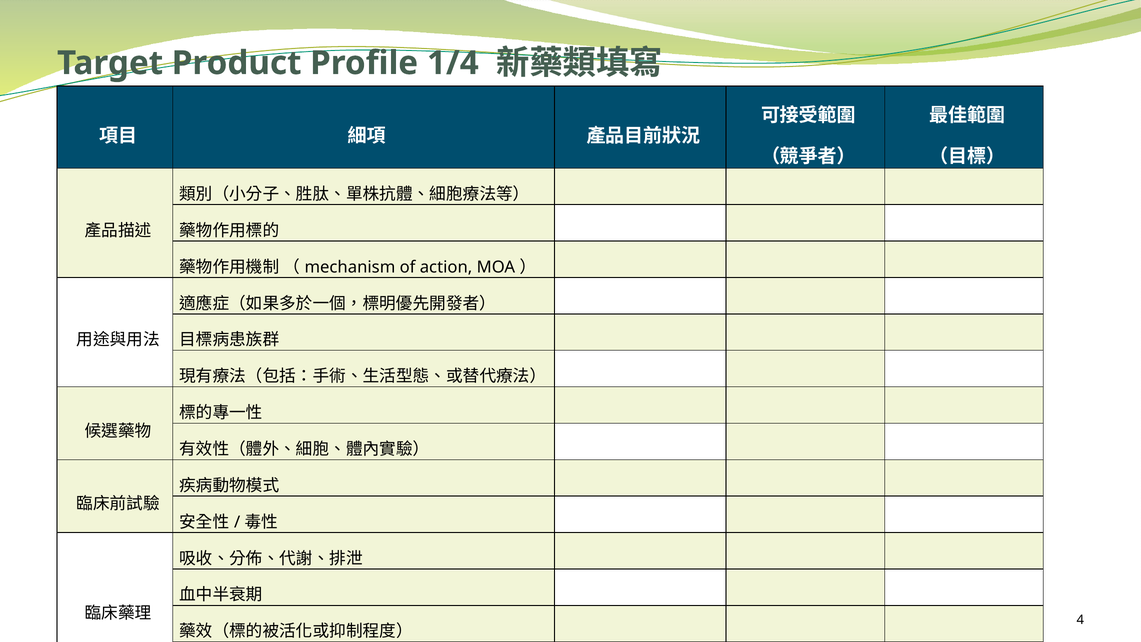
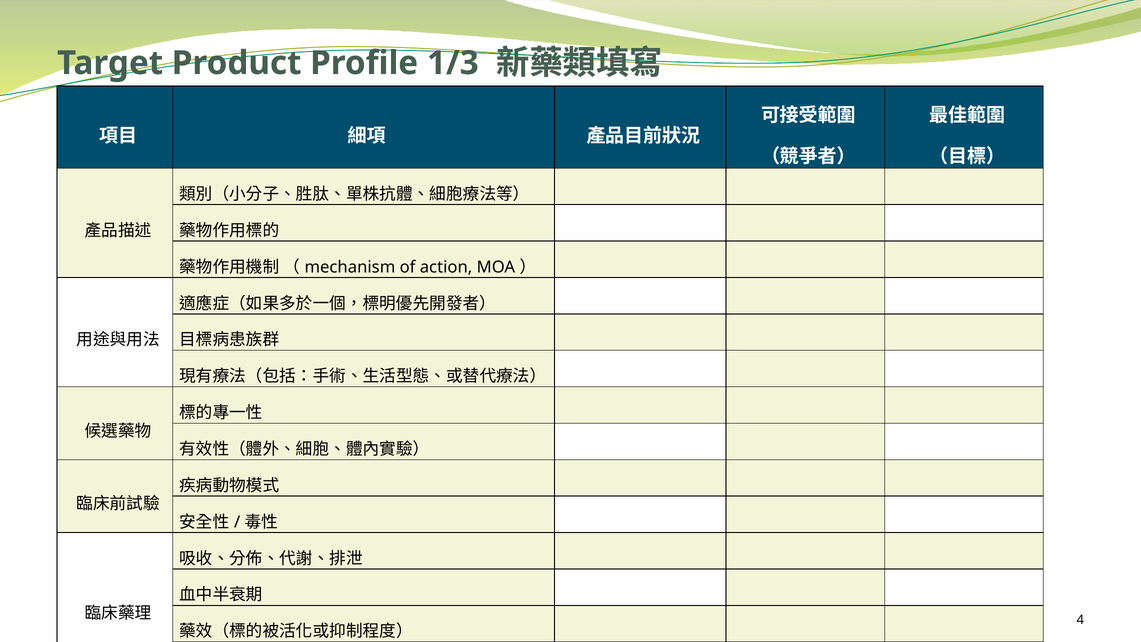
1/4: 1/4 -> 1/3 (453, 63)
